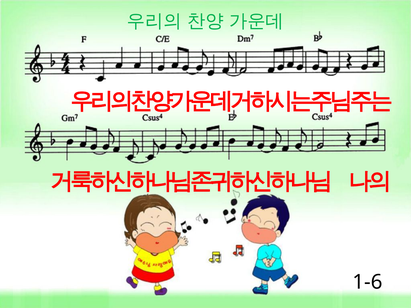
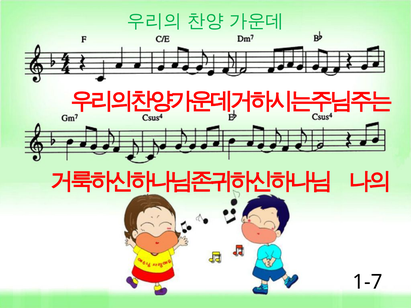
1-6: 1-6 -> 1-7 (368, 282)
